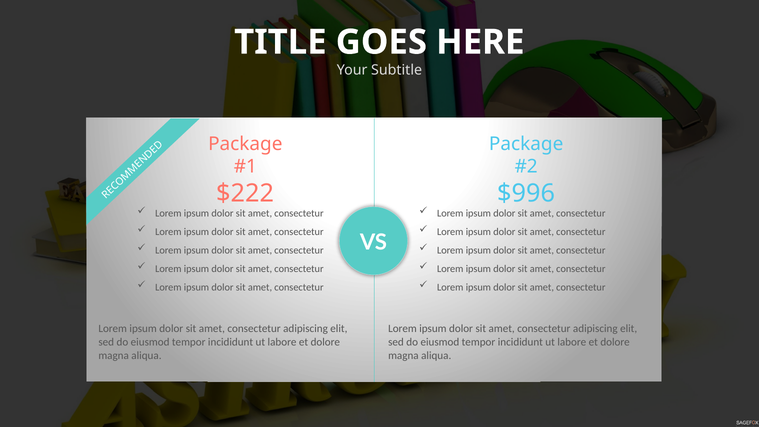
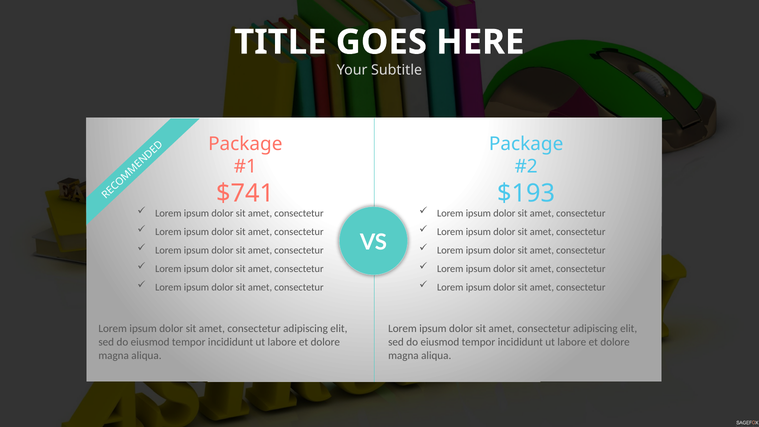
$222: $222 -> $741 (245, 194)
$996: $996 -> $193 (526, 194)
